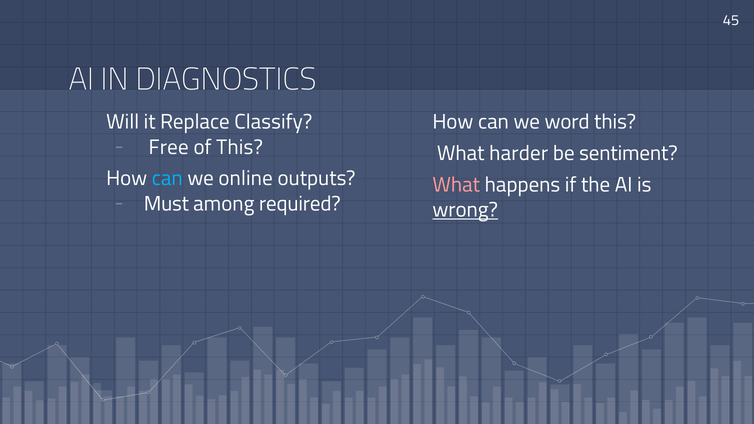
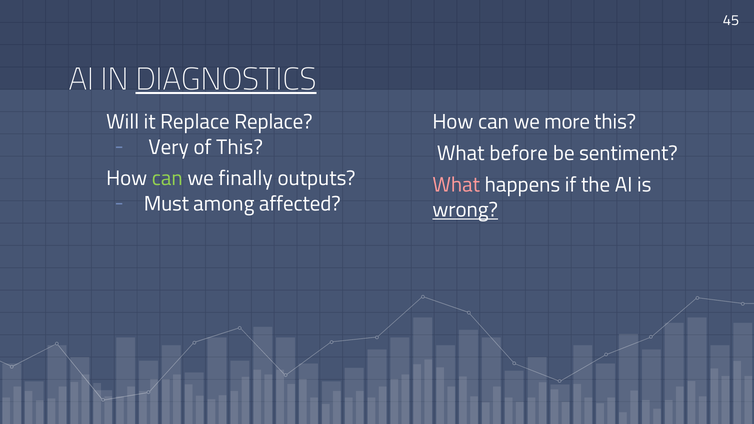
DIAGNOSTICS underline: none -> present (226, 80)
Replace Classify: Classify -> Replace (273, 122)
word: word -> more (567, 122)
Free: Free -> Very (169, 147)
harder: harder -> before (519, 153)
can colour: light blue -> light green (167, 179)
online: online -> finally (246, 179)
required: required -> affected (300, 204)
